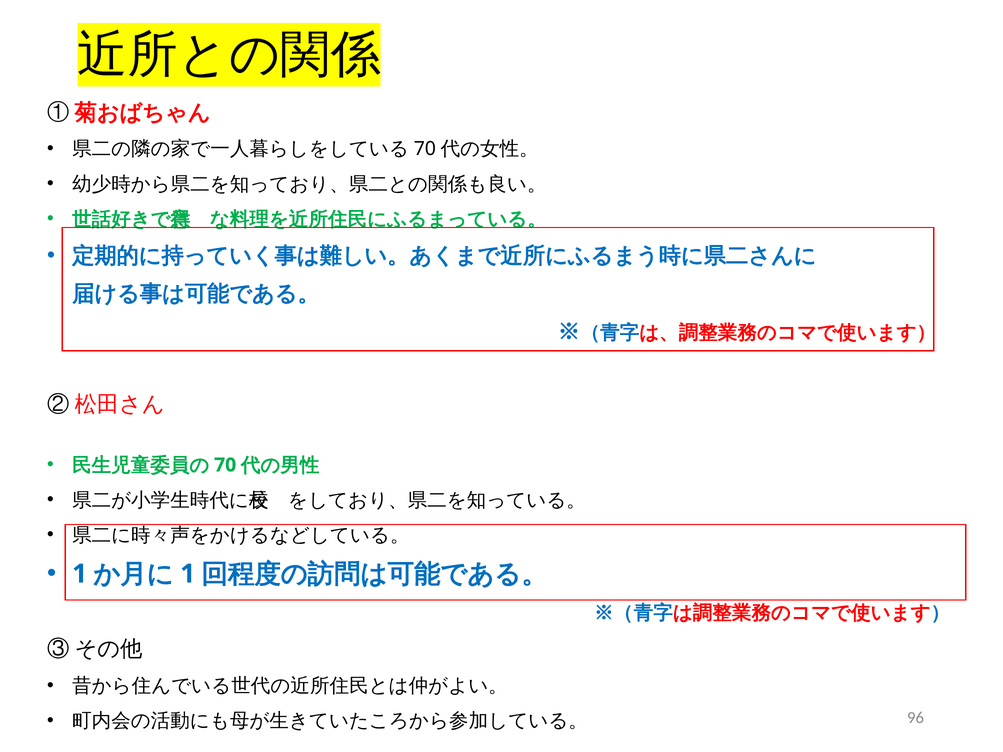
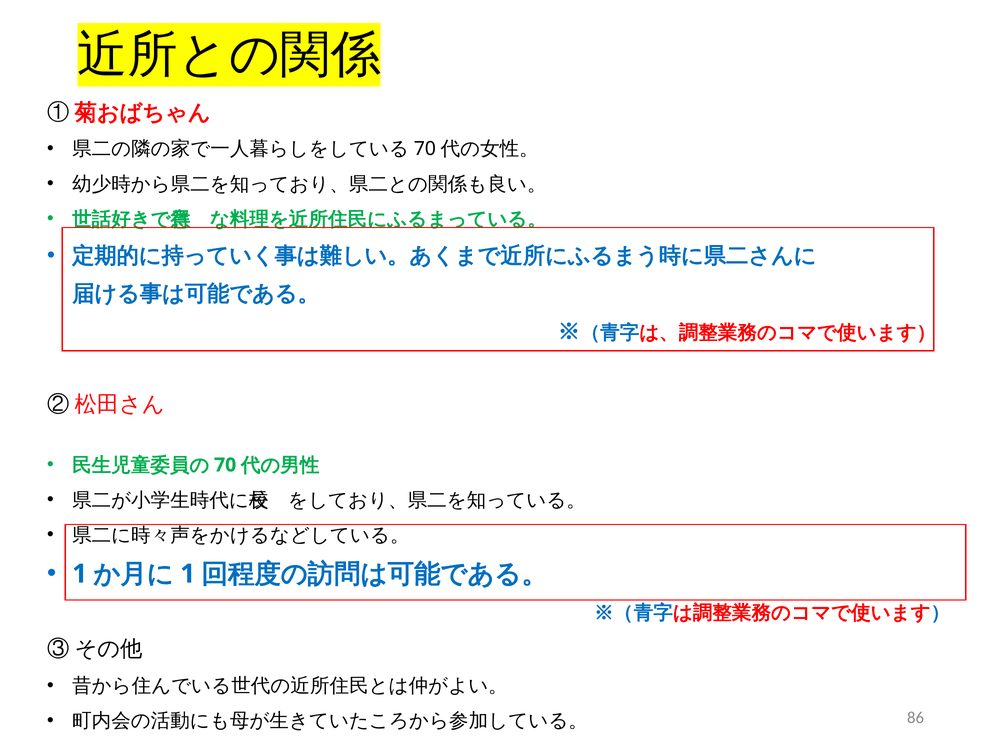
96: 96 -> 86 (916, 718)
